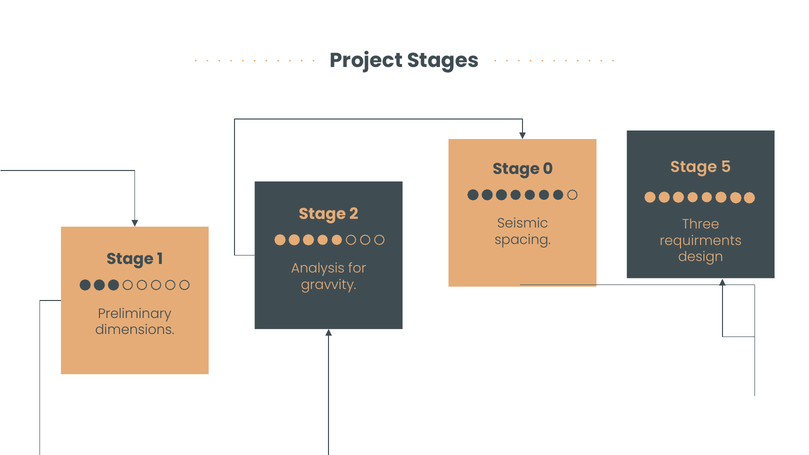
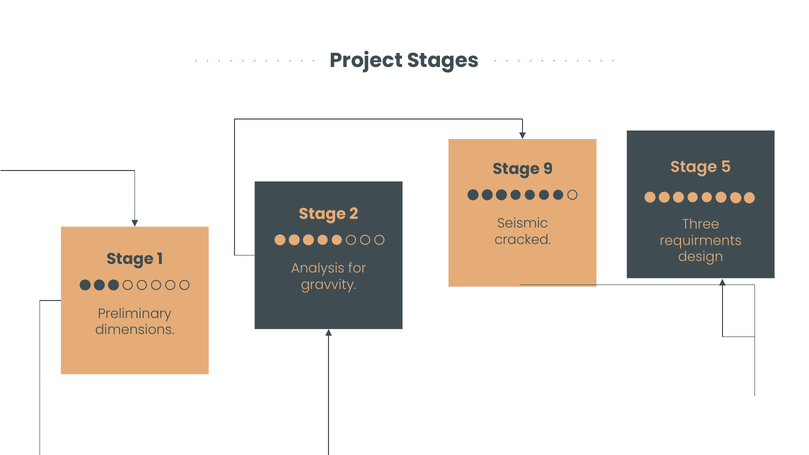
0: 0 -> 9 (548, 169)
spacing: spacing -> cracked (523, 240)
